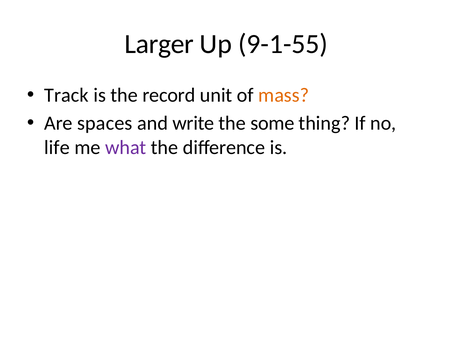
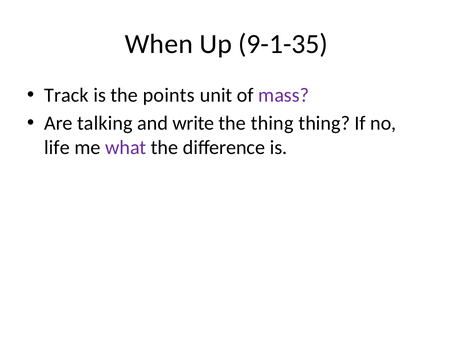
Larger: Larger -> When (159, 44)
9-1-55: 9-1-55 -> 9-1-35 (283, 44)
record: record -> points (169, 95)
mass colour: orange -> purple (284, 95)
spaces: spaces -> talking (105, 123)
the some: some -> thing (272, 123)
